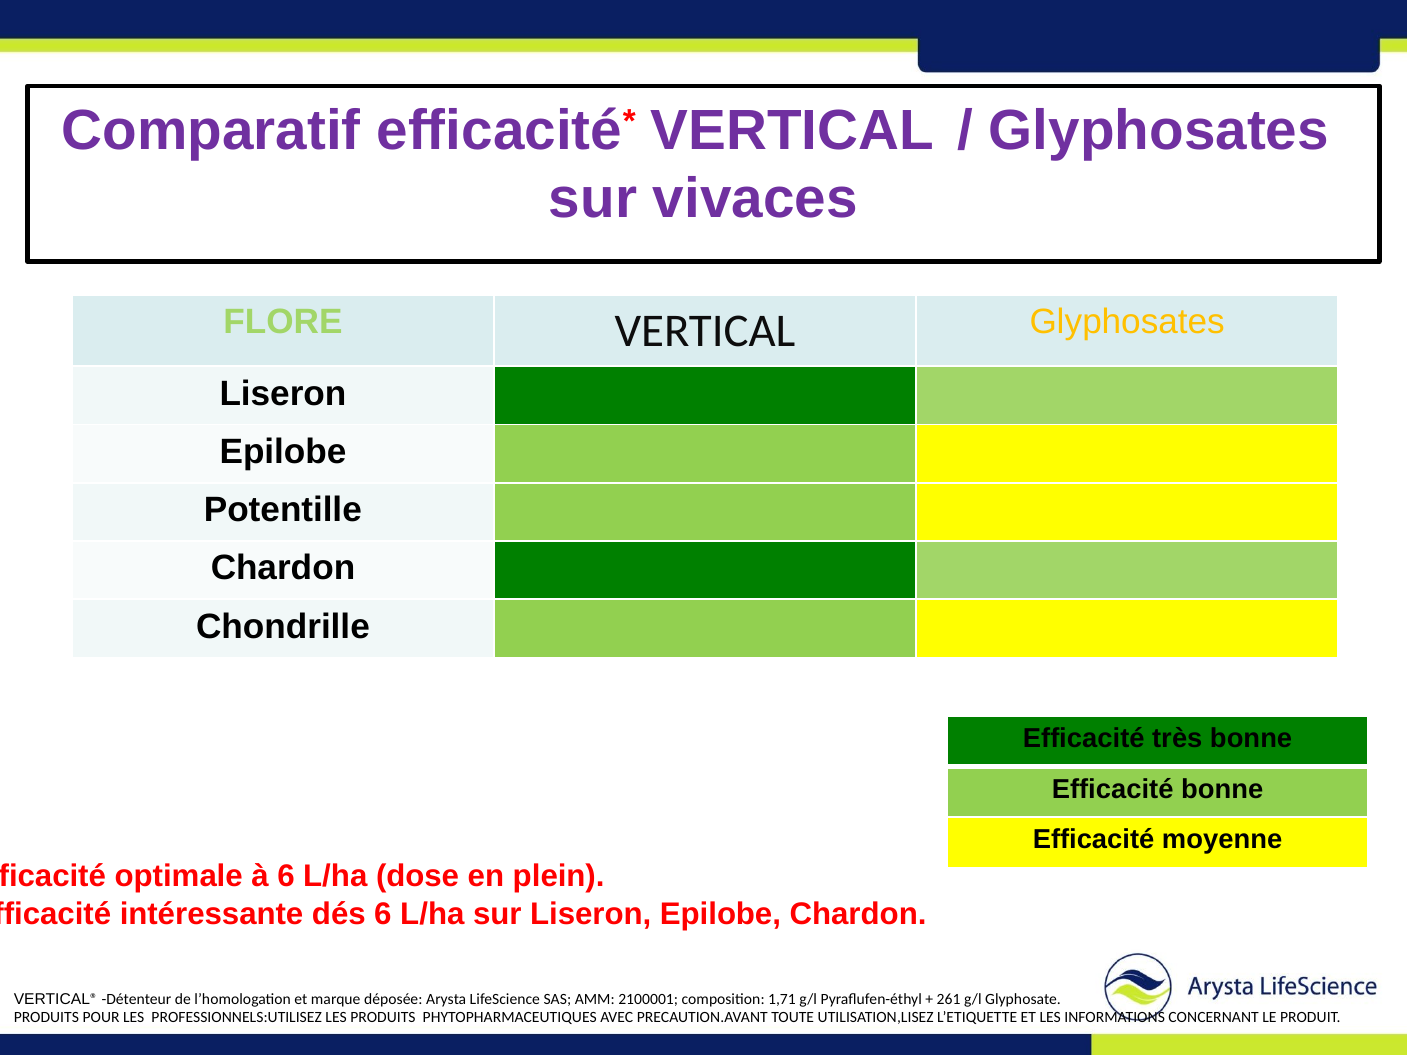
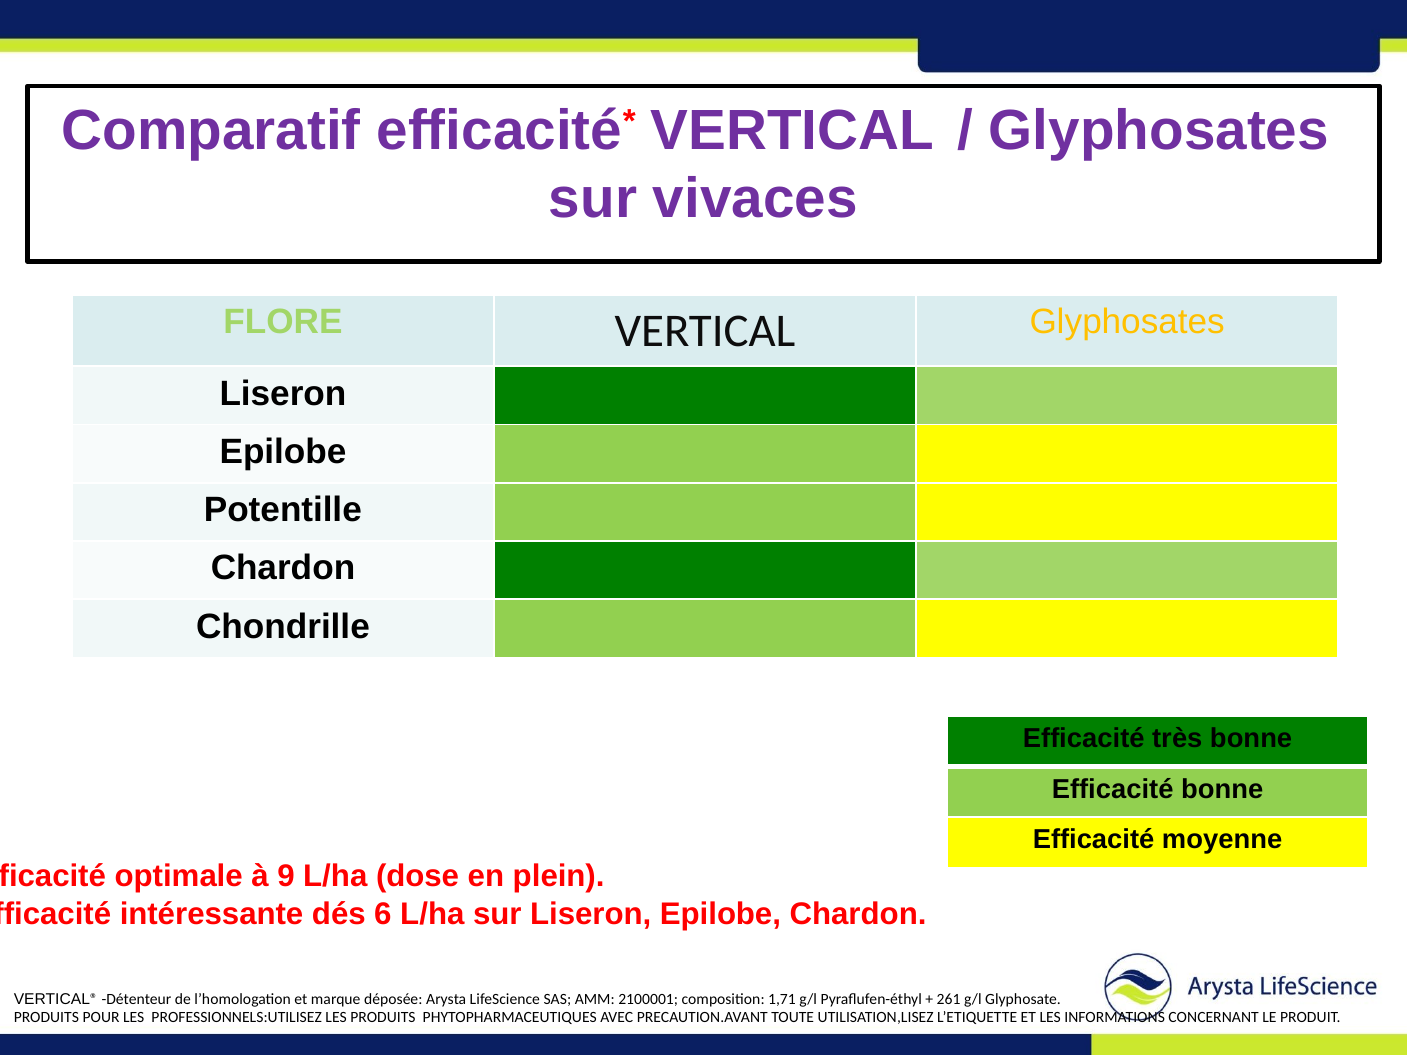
à 6: 6 -> 9 (286, 877)
